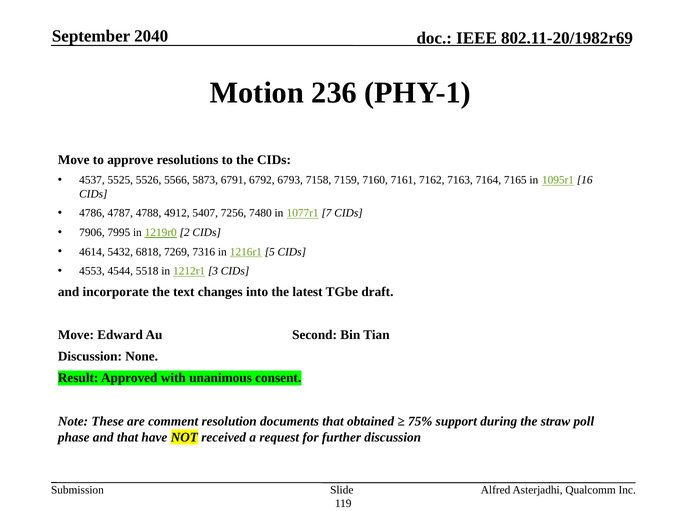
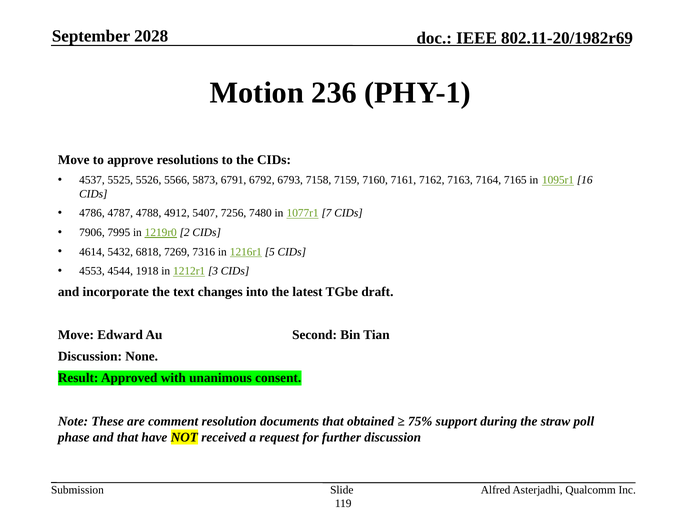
2040: 2040 -> 2028 (151, 36)
5518: 5518 -> 1918 (147, 271)
